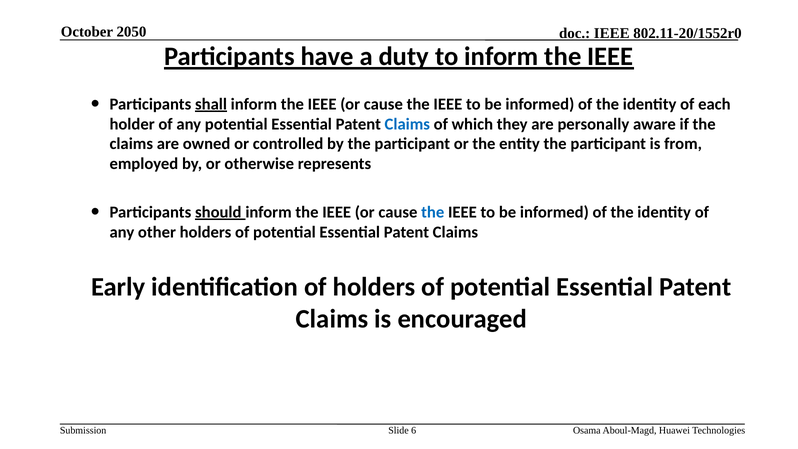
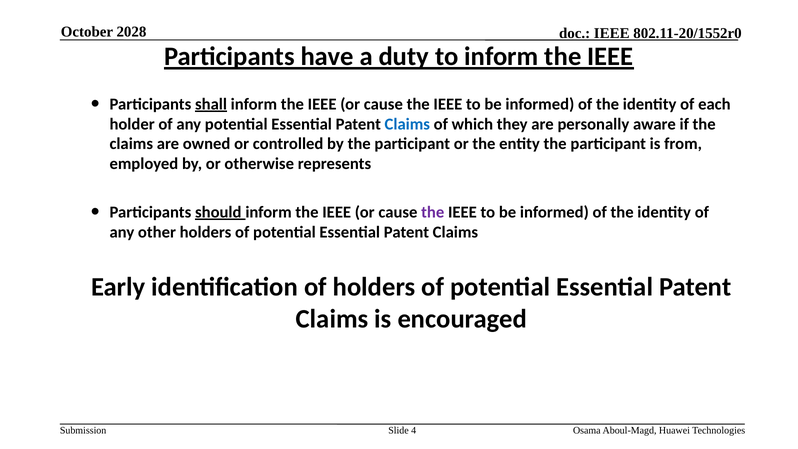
2050: 2050 -> 2028 (131, 32)
the colour: blue -> purple (433, 212)
6: 6 -> 4 (414, 431)
